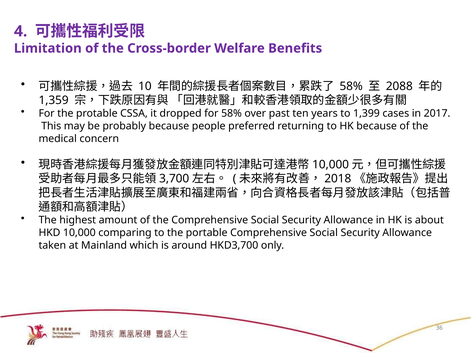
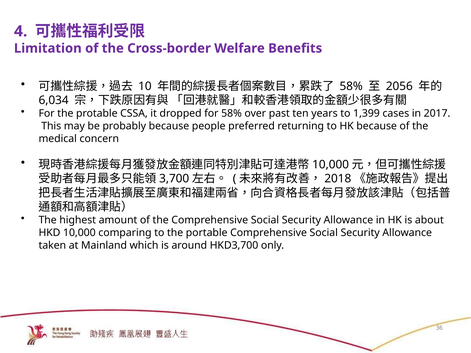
2088: 2088 -> 2056 (399, 86)
1,359: 1,359 -> 6,034 (54, 100)
